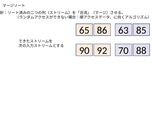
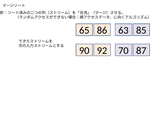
88: 88 -> 87 (141, 51)
